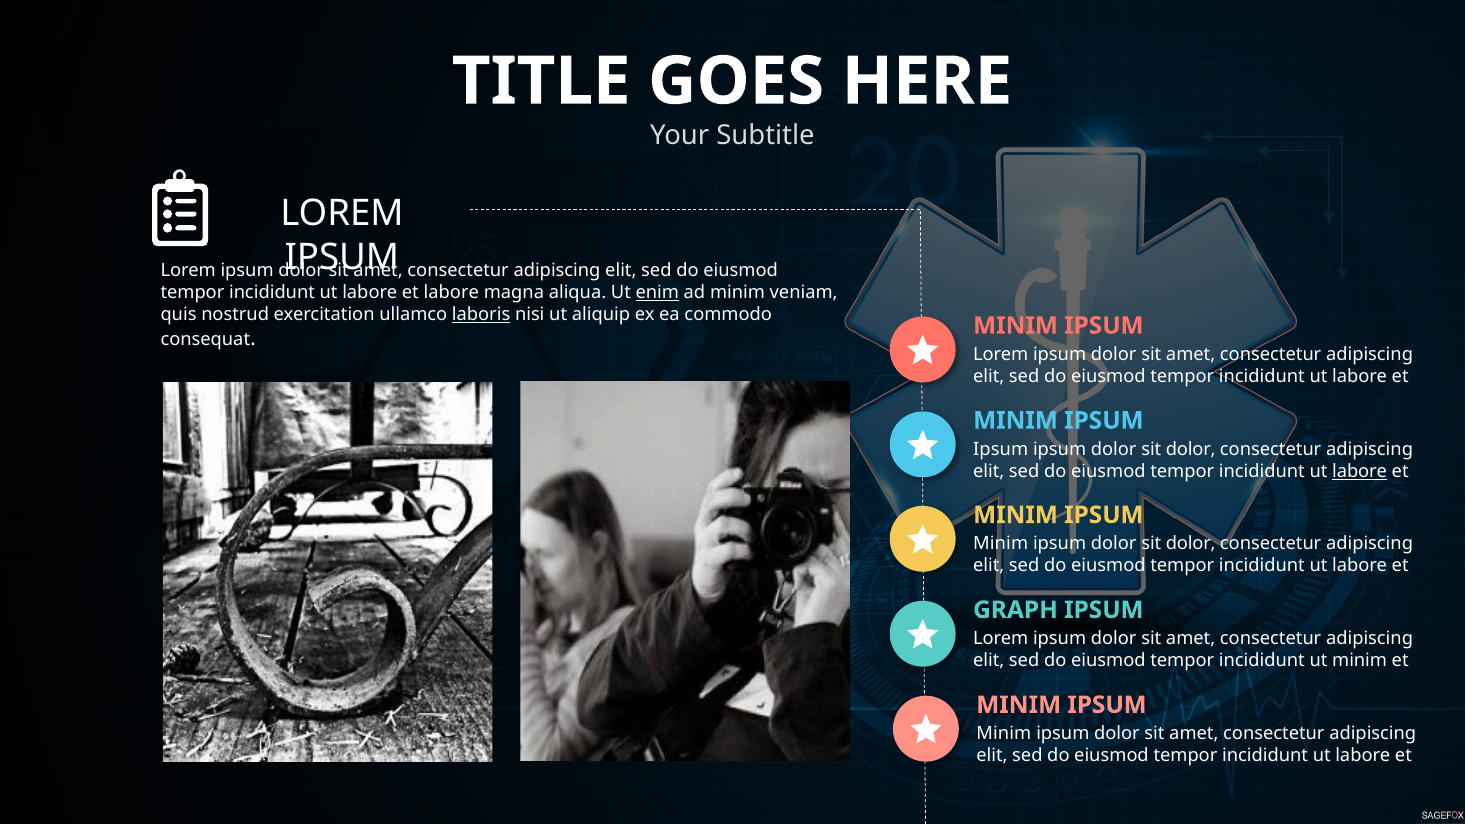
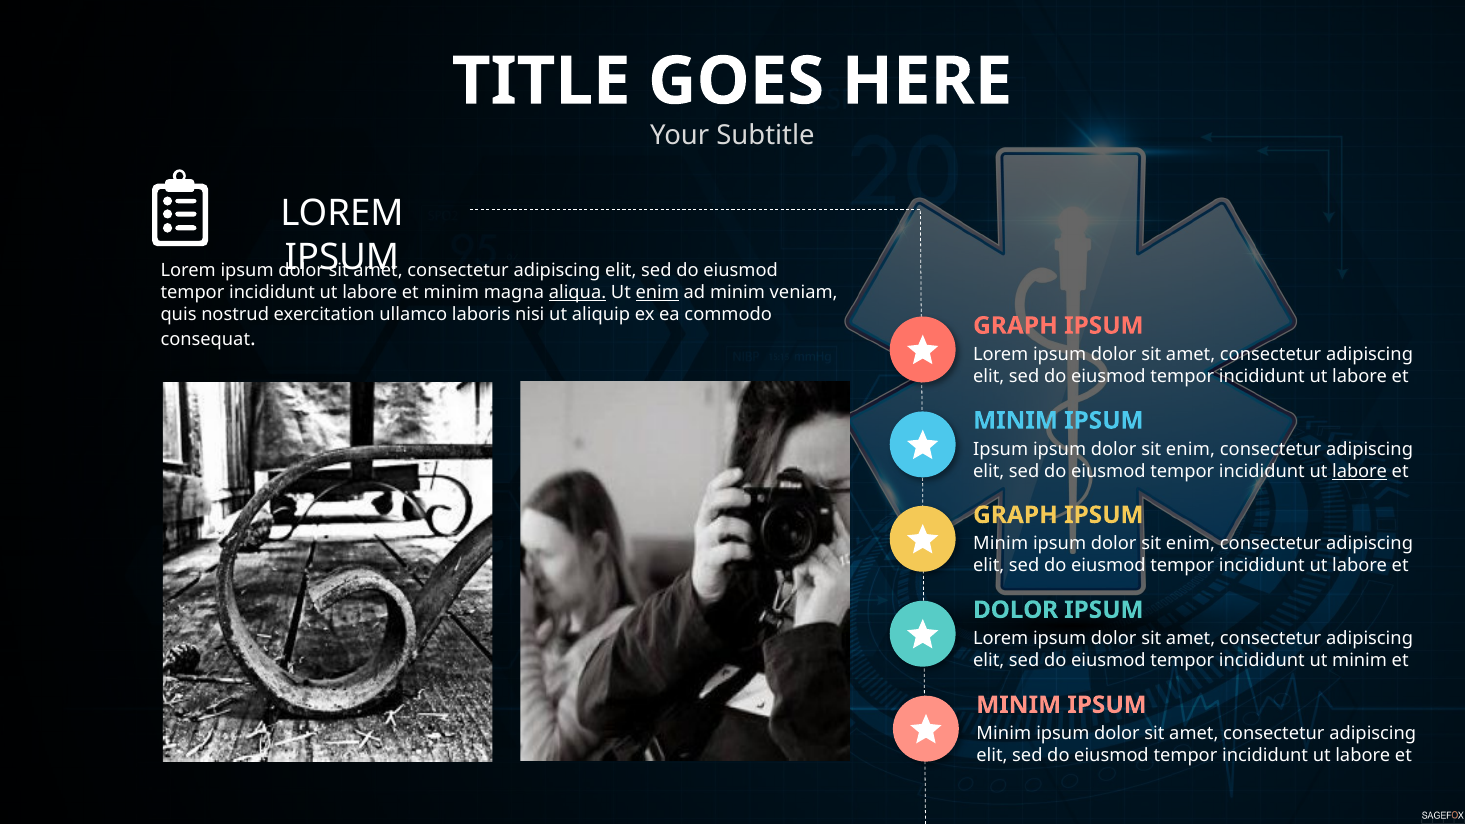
labore: labore -> minim (451, 292)
aliqua underline: none -> present (577, 292)
laboris underline: present -> none (481, 314)
MINIM: MINIM -> GRAPH (1015, 326)
dolor: dolor -> enim (1191, 450)
MINIM: MINIM -> GRAPH (1015, 515)
dolor: dolor -> enim (1191, 544)
GRAPH: GRAPH -> DOLOR (1016, 610)
